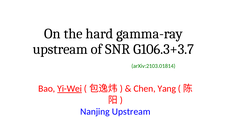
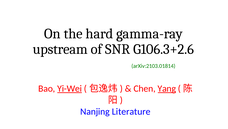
G106.3+3.7: G106.3+3.7 -> G106.3+2.6 (164, 49)
Yang underline: none -> present (167, 88)
Nanjing Upstream: Upstream -> Literature (131, 111)
